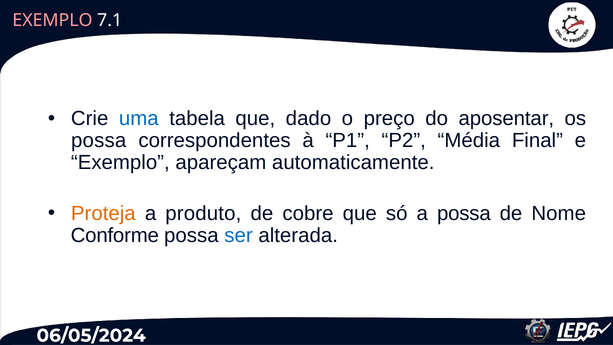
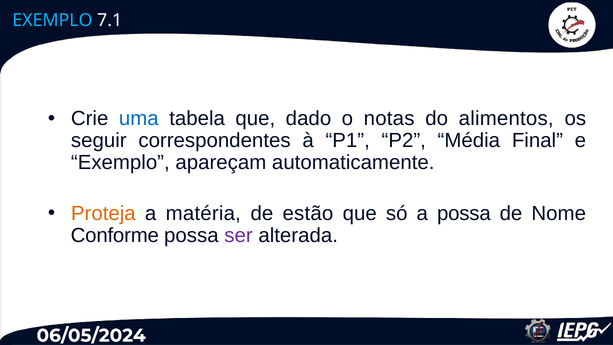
EXEMPLO colour: pink -> light blue (52, 20)
preço: preço -> notas (389, 118)
aposentar: aposentar -> alimentos (506, 118)
possa: possa -> seguir (99, 141)
produto: produto -> matéria (203, 213)
cobre: cobre -> estão (308, 213)
ser colour: blue -> purple (239, 235)
